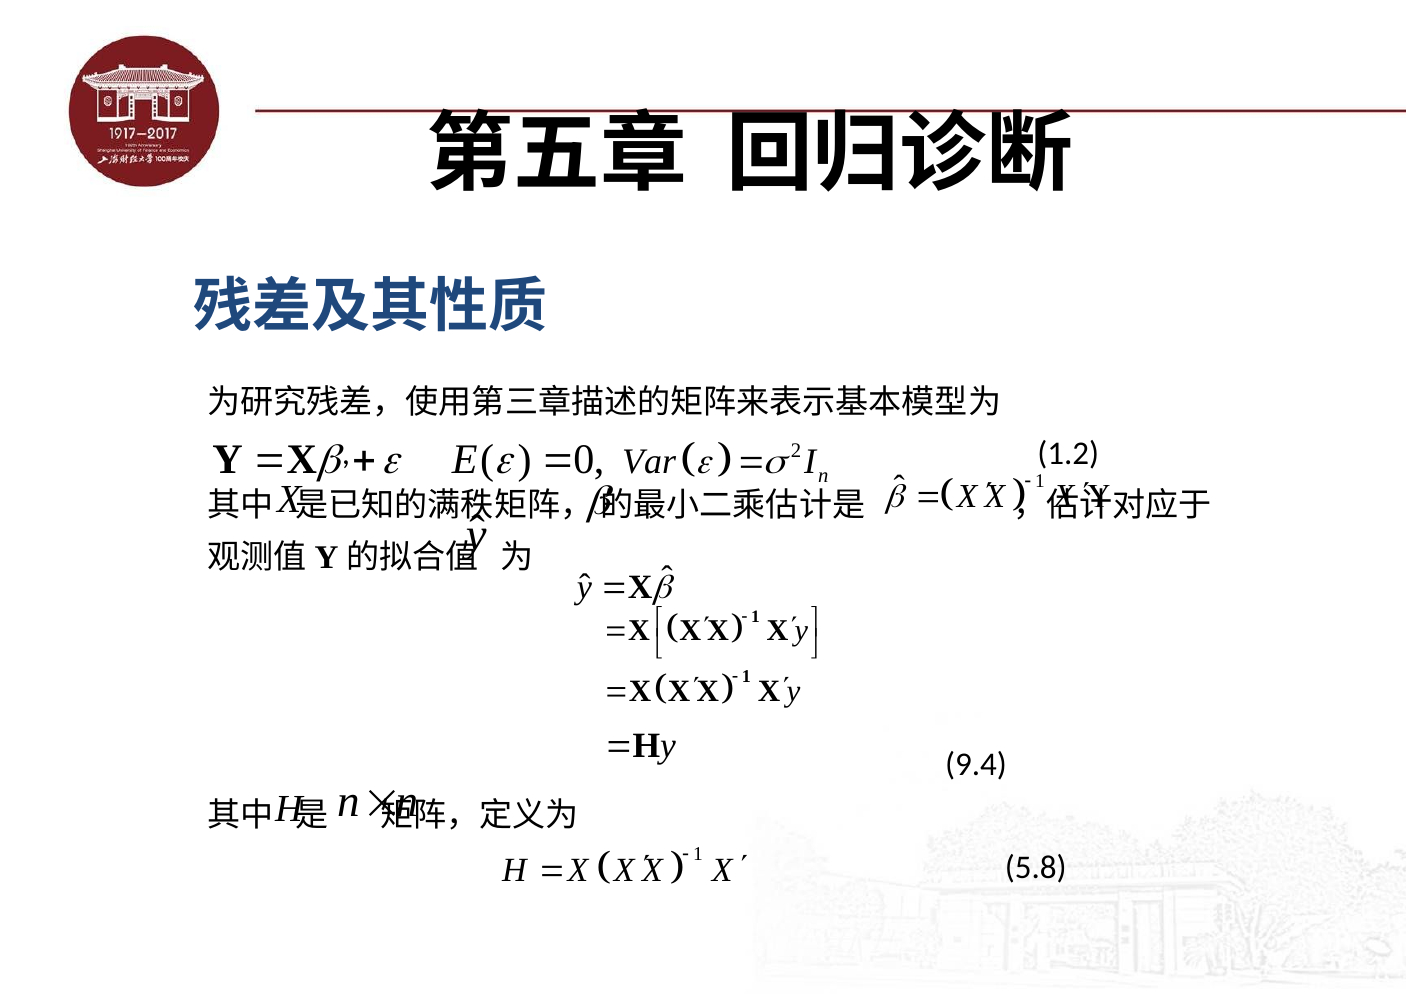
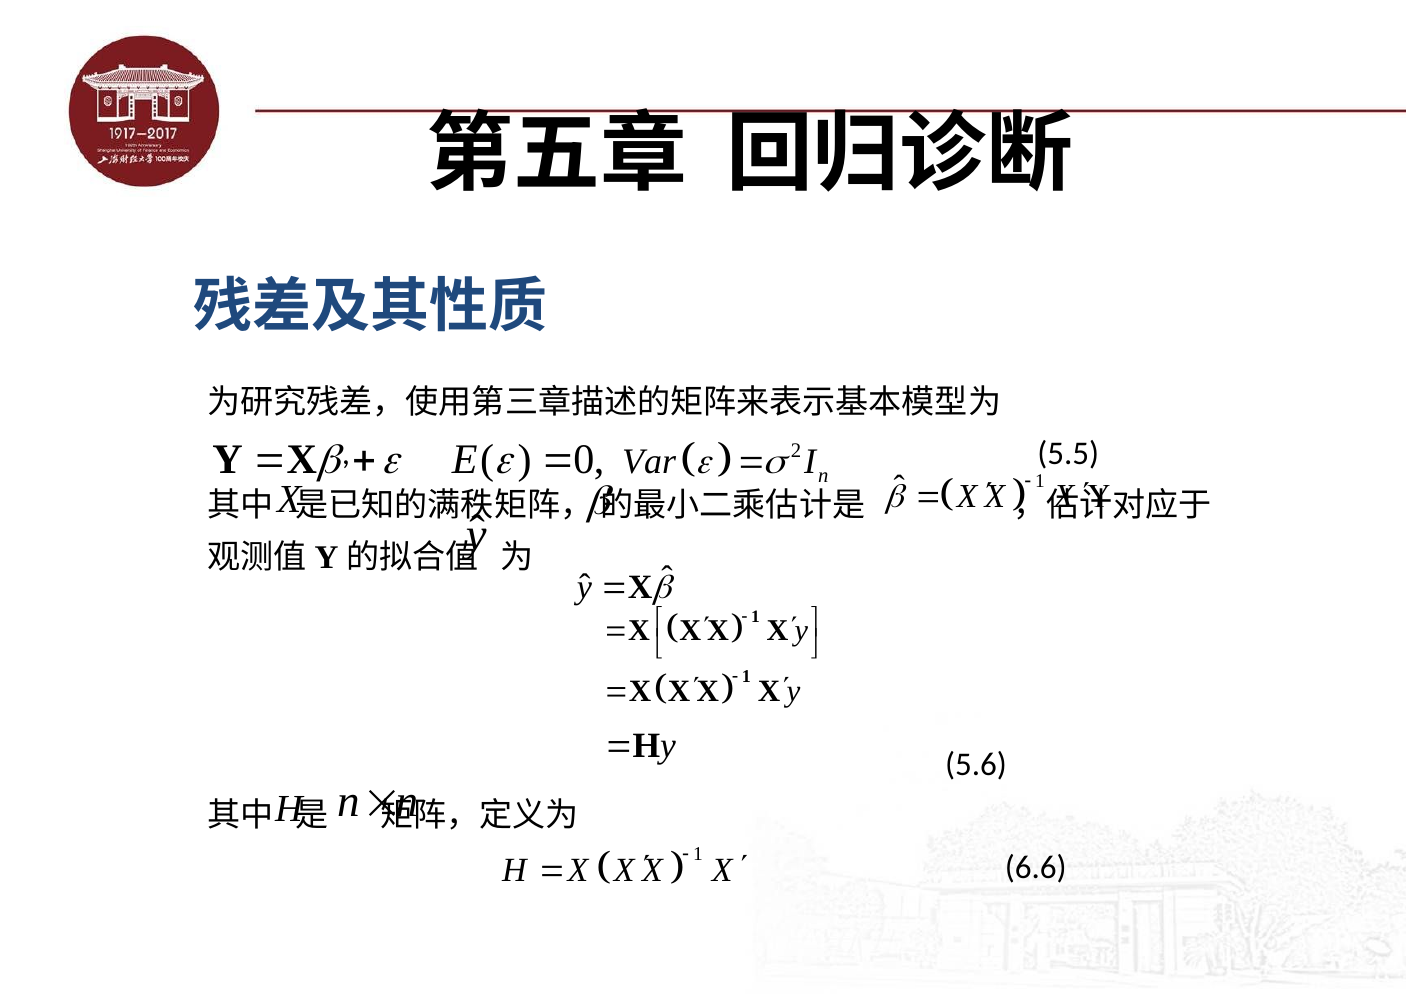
1.2: 1.2 -> 5.5 (1068, 454)
9.4: 9.4 -> 5.6 (976, 764)
5.8: 5.8 -> 6.6 (1036, 868)
